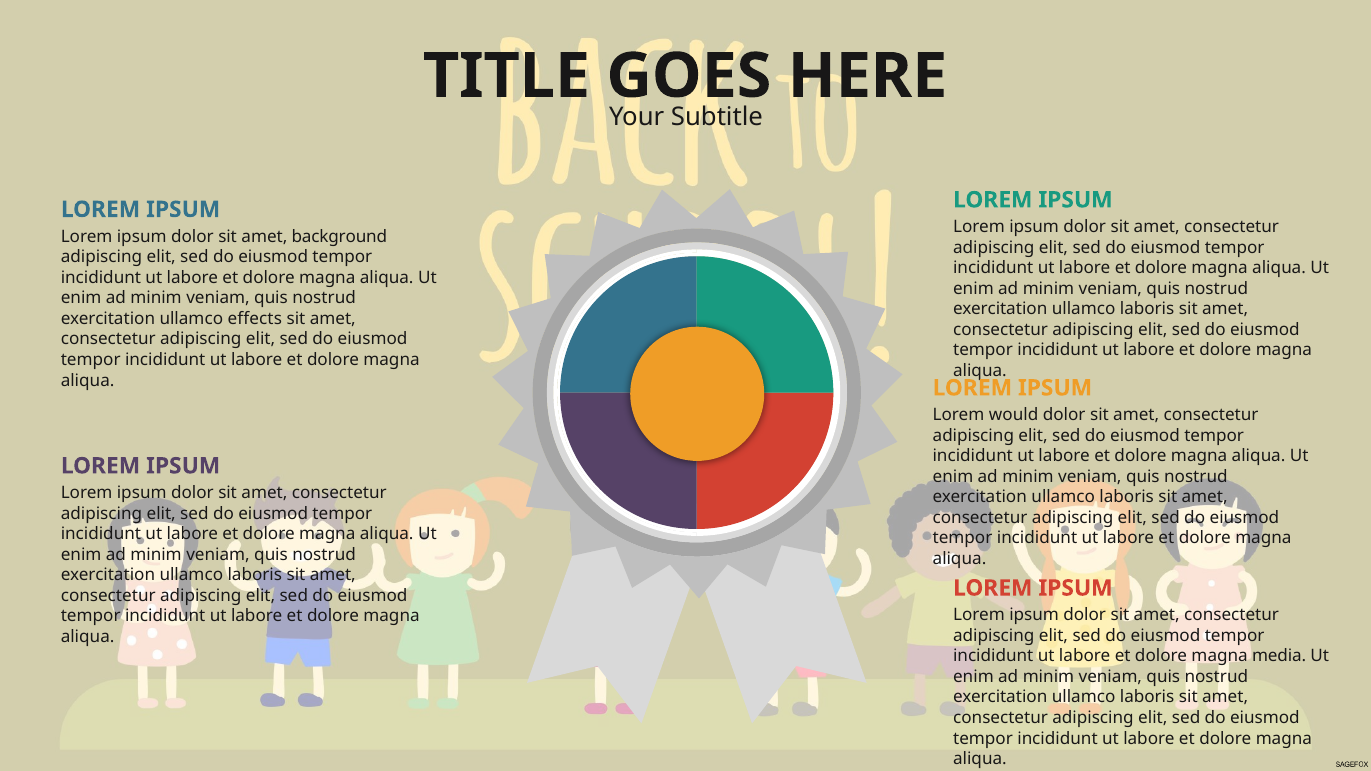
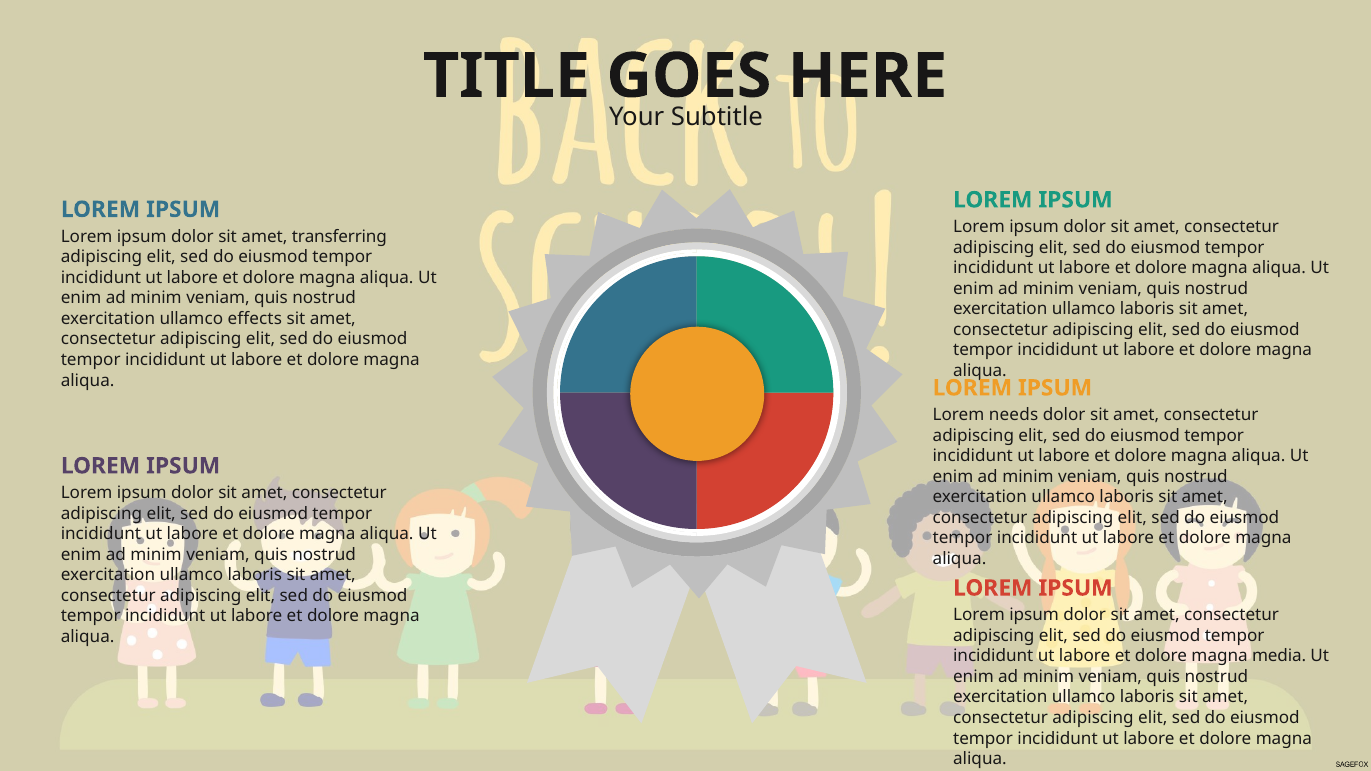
background: background -> transferring (339, 237)
would: would -> needs (1014, 415)
